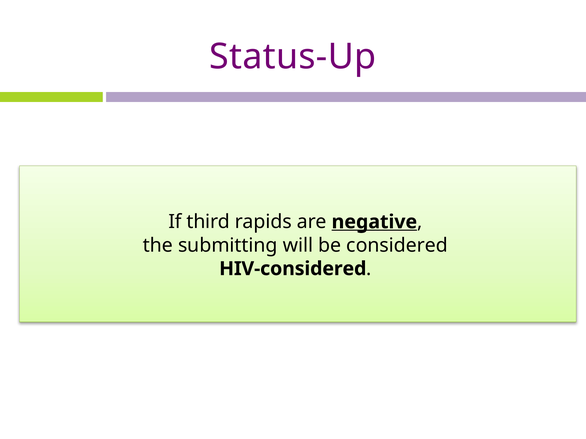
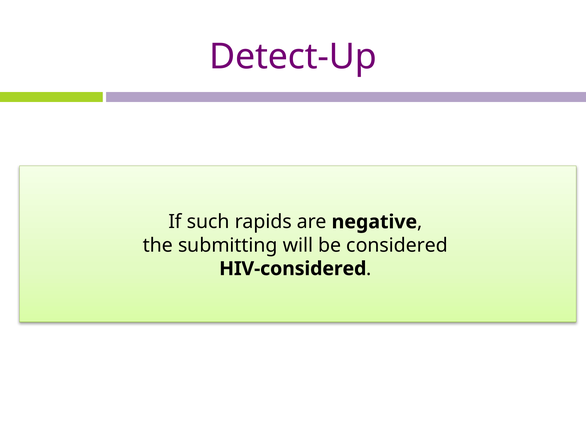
Status-Up: Status-Up -> Detect-Up (293, 57)
third: third -> such (208, 222)
negative underline: present -> none (374, 222)
